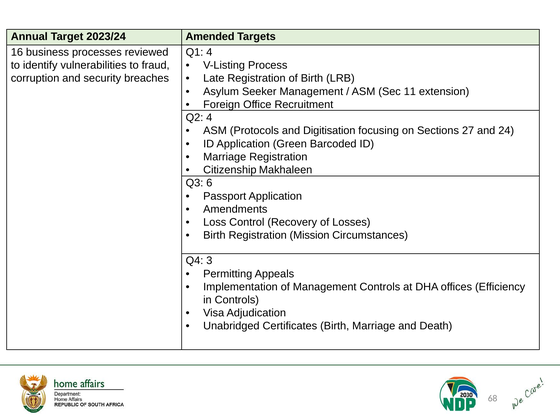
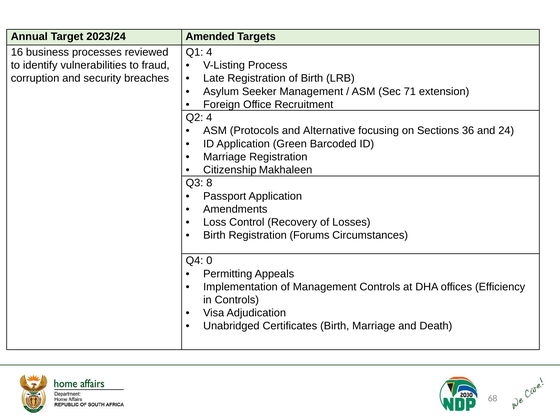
11: 11 -> 71 (410, 91)
Digitisation: Digitisation -> Alternative (329, 131)
27: 27 -> 36 (468, 131)
6: 6 -> 8 (209, 183)
Mission: Mission -> Forums (310, 235)
3: 3 -> 0 (209, 261)
